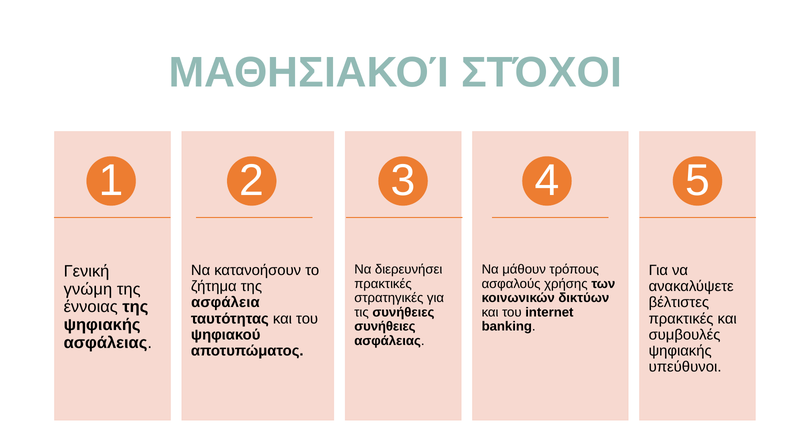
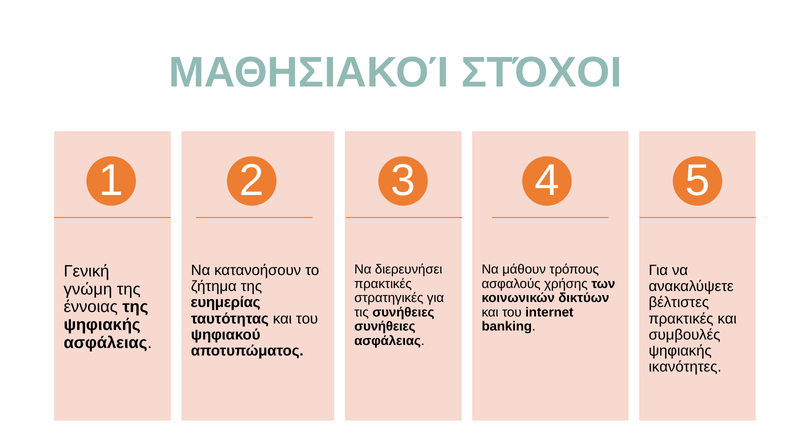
ασφάλεια: ασφάλεια -> ευημερίας (226, 303)
υπεύθυνοι: υπεύθυνοι -> ικανότητες (685, 367)
